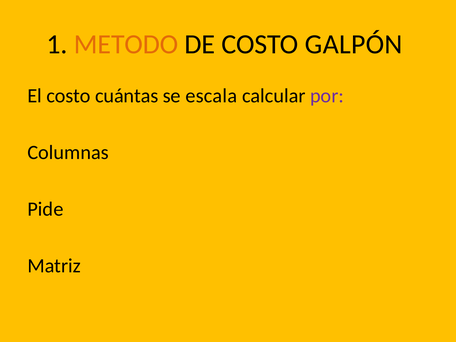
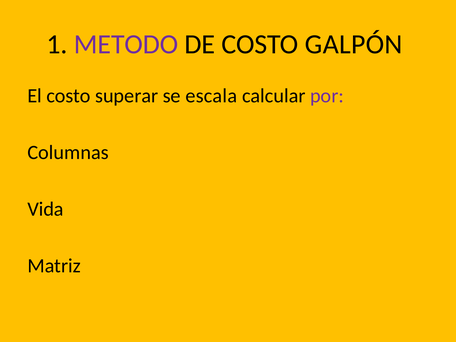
METODO colour: orange -> purple (126, 44)
cuántas: cuántas -> superar (127, 96)
Pide: Pide -> Vida (46, 209)
